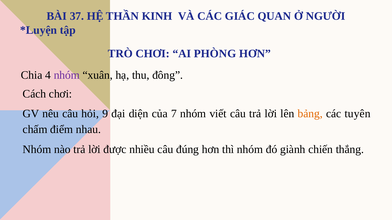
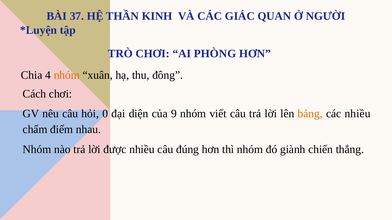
nhóm colour: purple -> orange (67, 75)
9: 9 -> 0 (105, 114)
7: 7 -> 9 (174, 114)
các tuyên: tuyên -> nhiều (358, 114)
